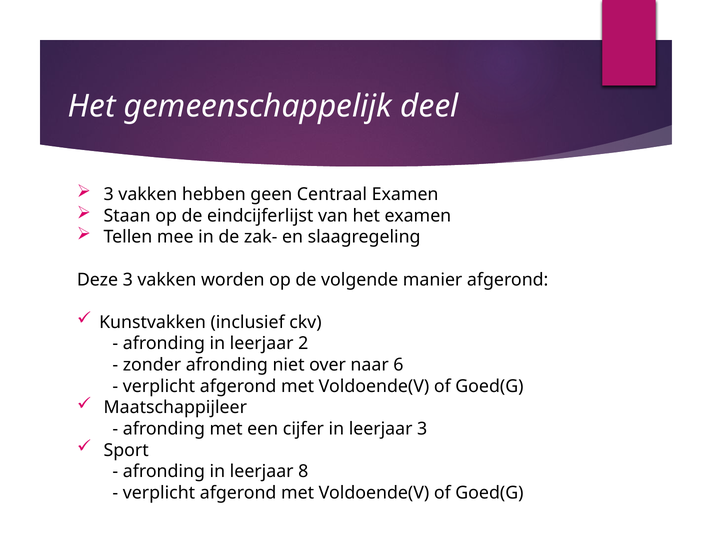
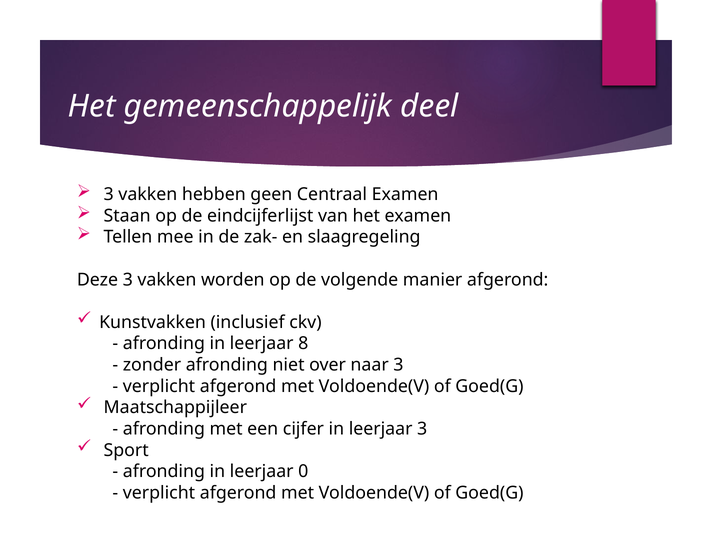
2: 2 -> 8 (303, 344)
naar 6: 6 -> 3 (398, 365)
8: 8 -> 0 (303, 472)
